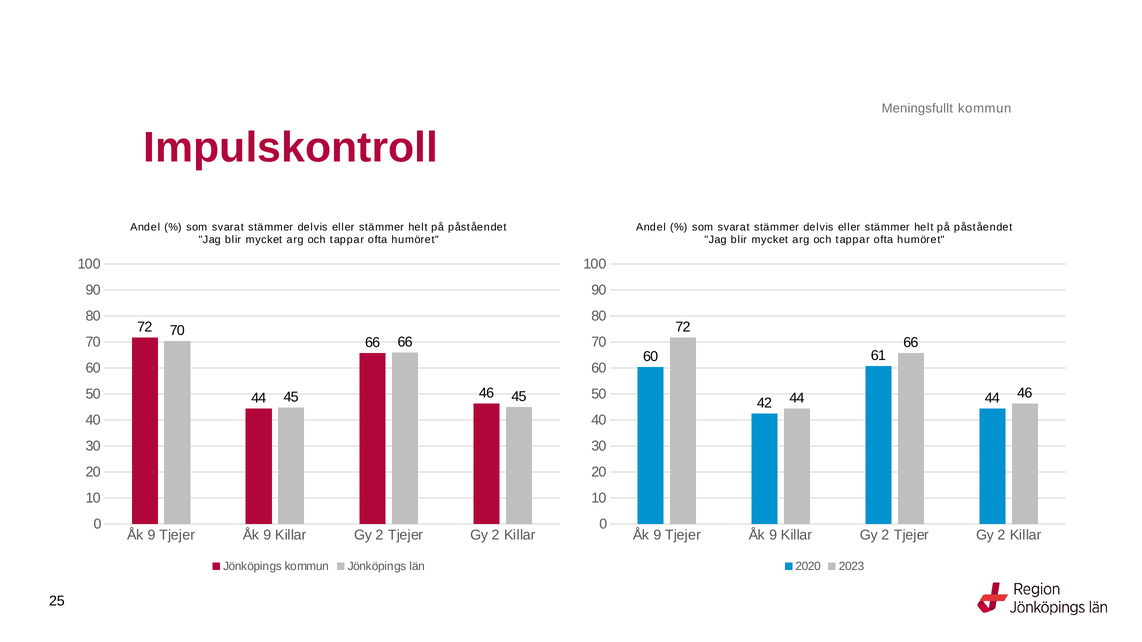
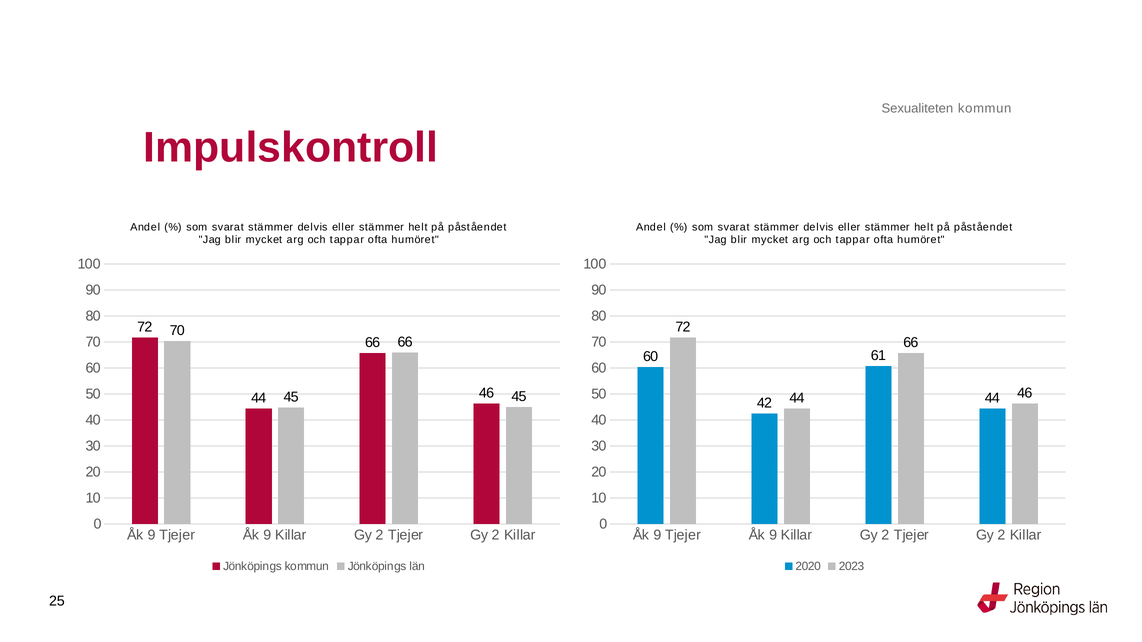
Meningsfullt: Meningsfullt -> Sexualiteten (917, 109)
